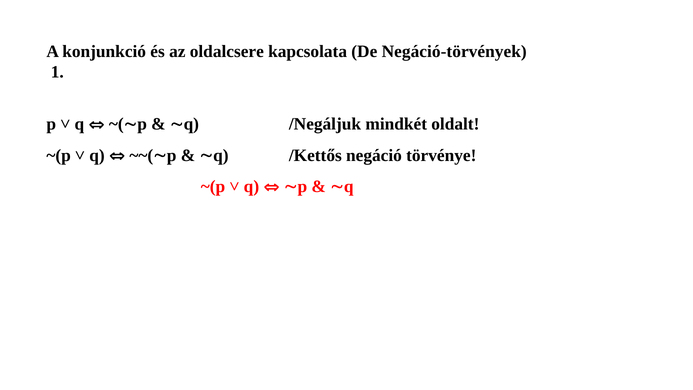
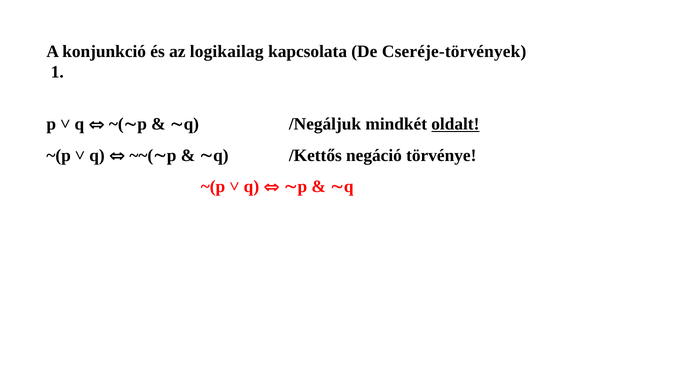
oldalcsere: oldalcsere -> logikailag (227, 51)
Negáció-törvények: Negáció-törvények -> Cseréje-törvények (454, 51)
oldalt underline: none -> present (455, 124)
